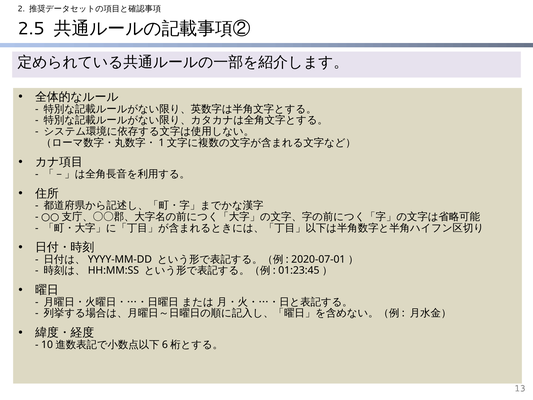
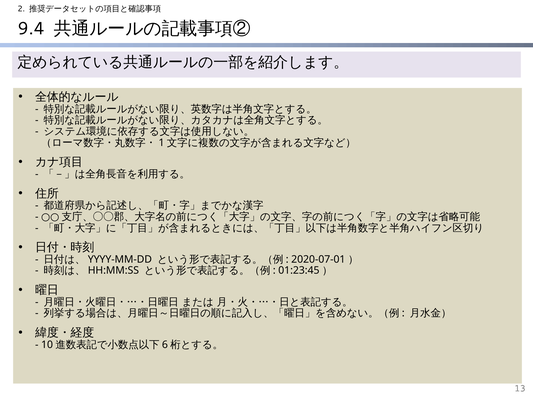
2.5: 2.5 -> 9.4 (31, 29)
